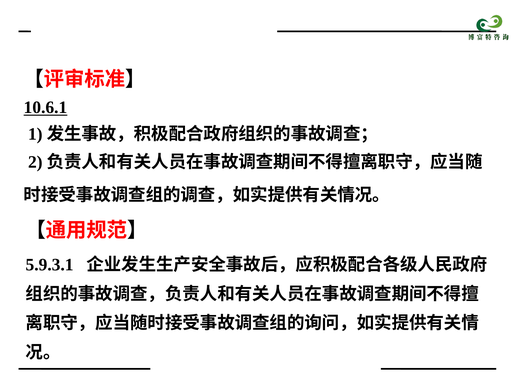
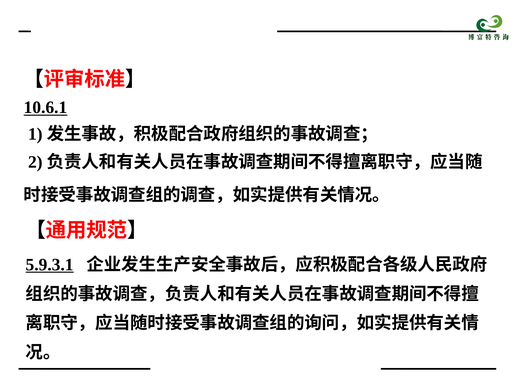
5.9.3.1 underline: none -> present (50, 265)
